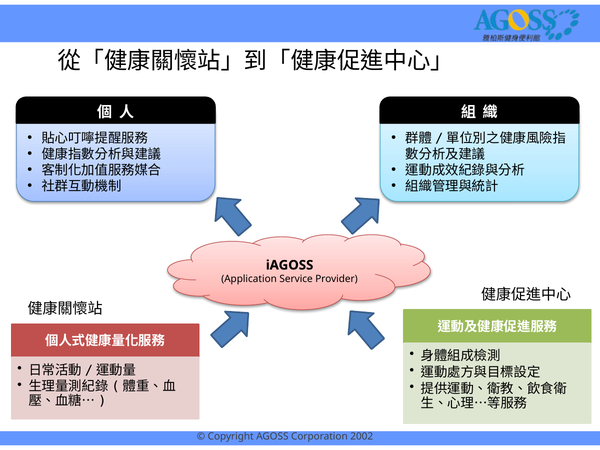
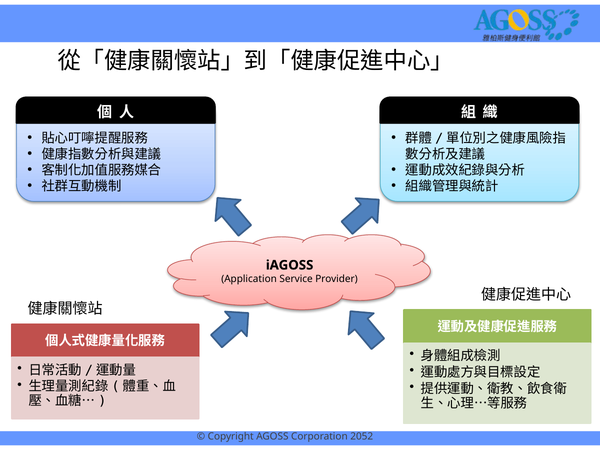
2002: 2002 -> 2052 (362, 436)
